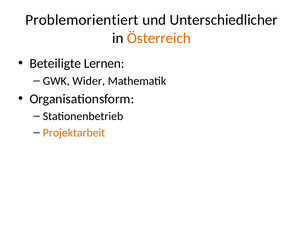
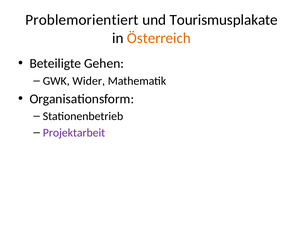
Unterschiedlicher: Unterschiedlicher -> Tourismusplakate (224, 20)
Lernen: Lernen -> Gehen (104, 64)
Projektarbeit colour: orange -> purple (74, 133)
